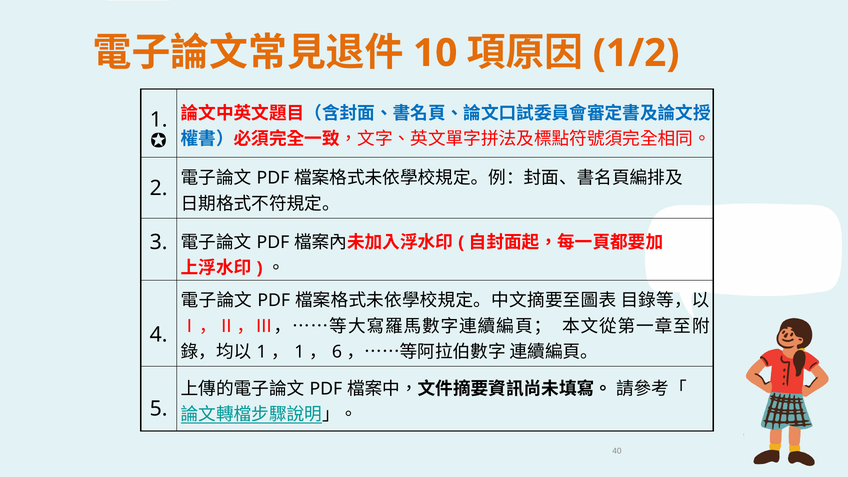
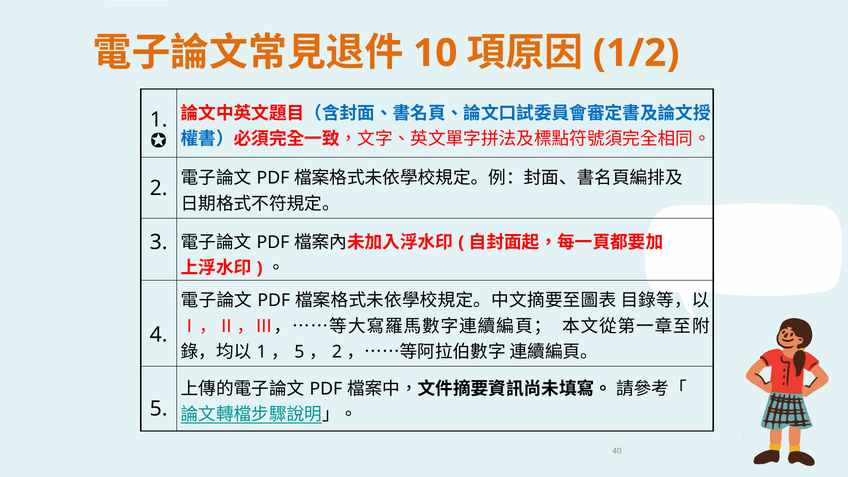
1: 1 -> 5 (299, 352)
6: 6 -> 2 (337, 352)
